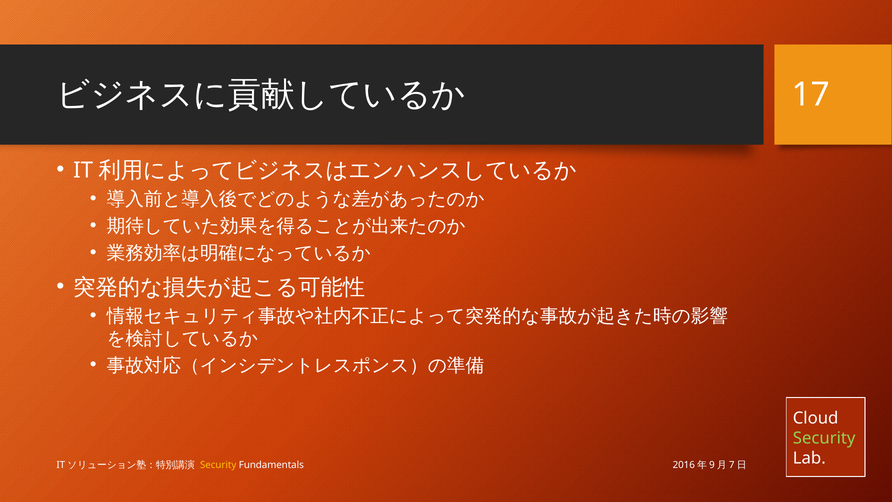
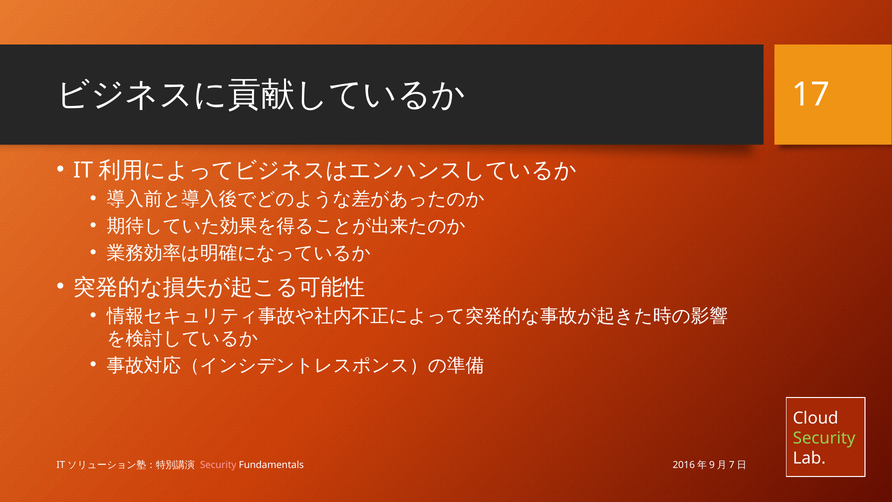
Security colour: yellow -> pink (218, 465)
